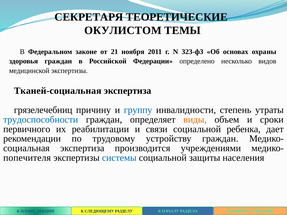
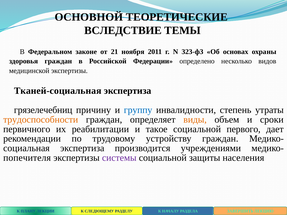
СЕКРЕТАРЯ: СЕКРЕТАРЯ -> ОСНОВНОЙ (89, 17)
ОКУЛИСТОМ: ОКУЛИСТОМ -> ВСЛЕДСТВИЕ (123, 30)
трудоспособности colour: blue -> orange (41, 120)
связи: связи -> такое (157, 129)
ребенка: ребенка -> первого (244, 129)
системы colour: blue -> purple (119, 158)
